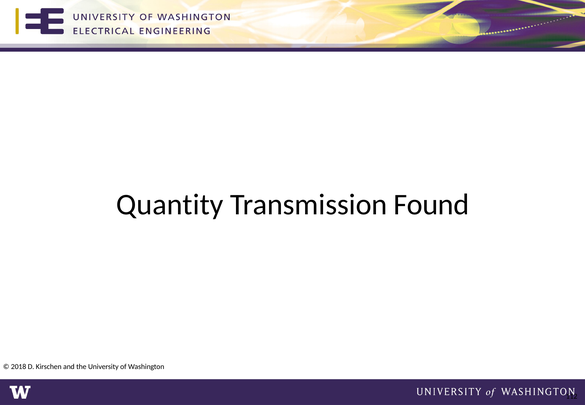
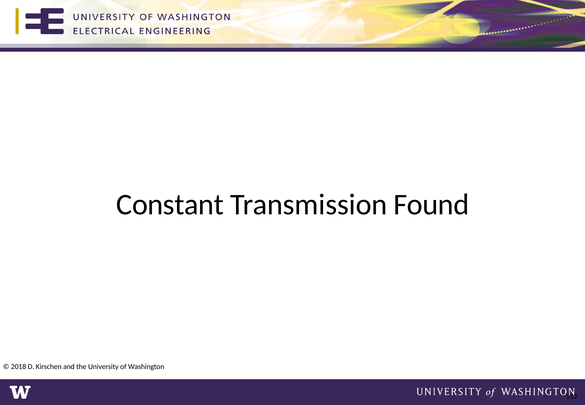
Quantity: Quantity -> Constant (170, 205)
